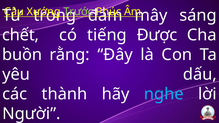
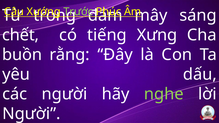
Được: Được -> Xưng (157, 35)
các thành: thành -> người (64, 94)
nghe colour: light blue -> light green (164, 94)
